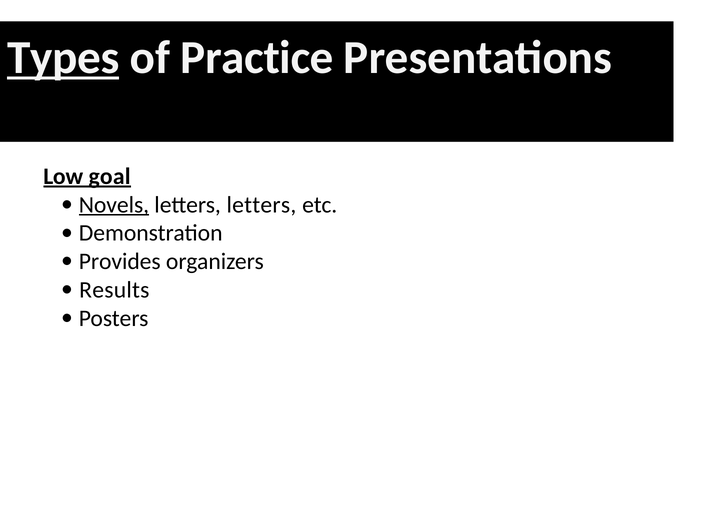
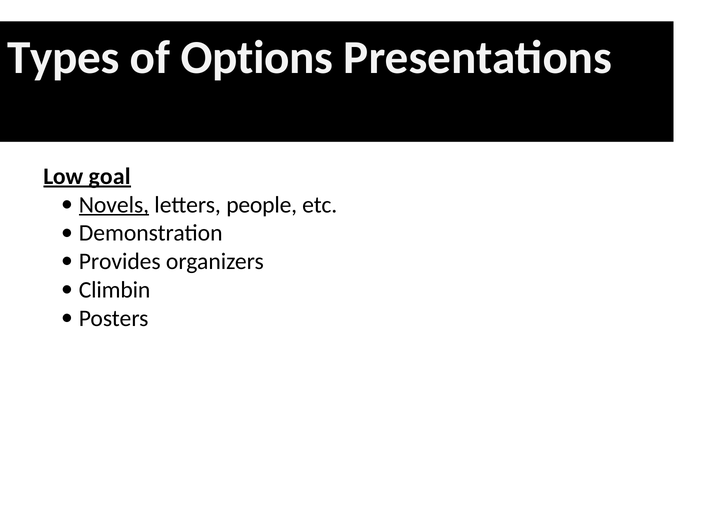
Types underline: present -> none (63, 58)
Practice: Practice -> Options (257, 58)
letters letters: letters -> people (262, 205)
Results: Results -> Climbin (115, 290)
